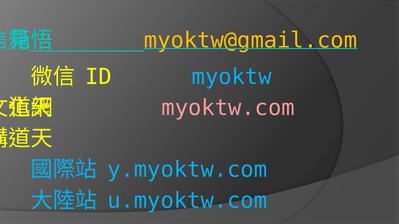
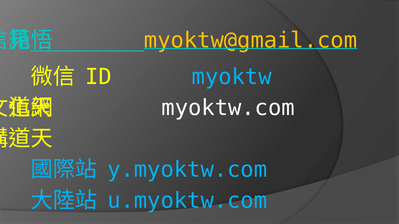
myoktw.com colour: pink -> white (228, 108)
